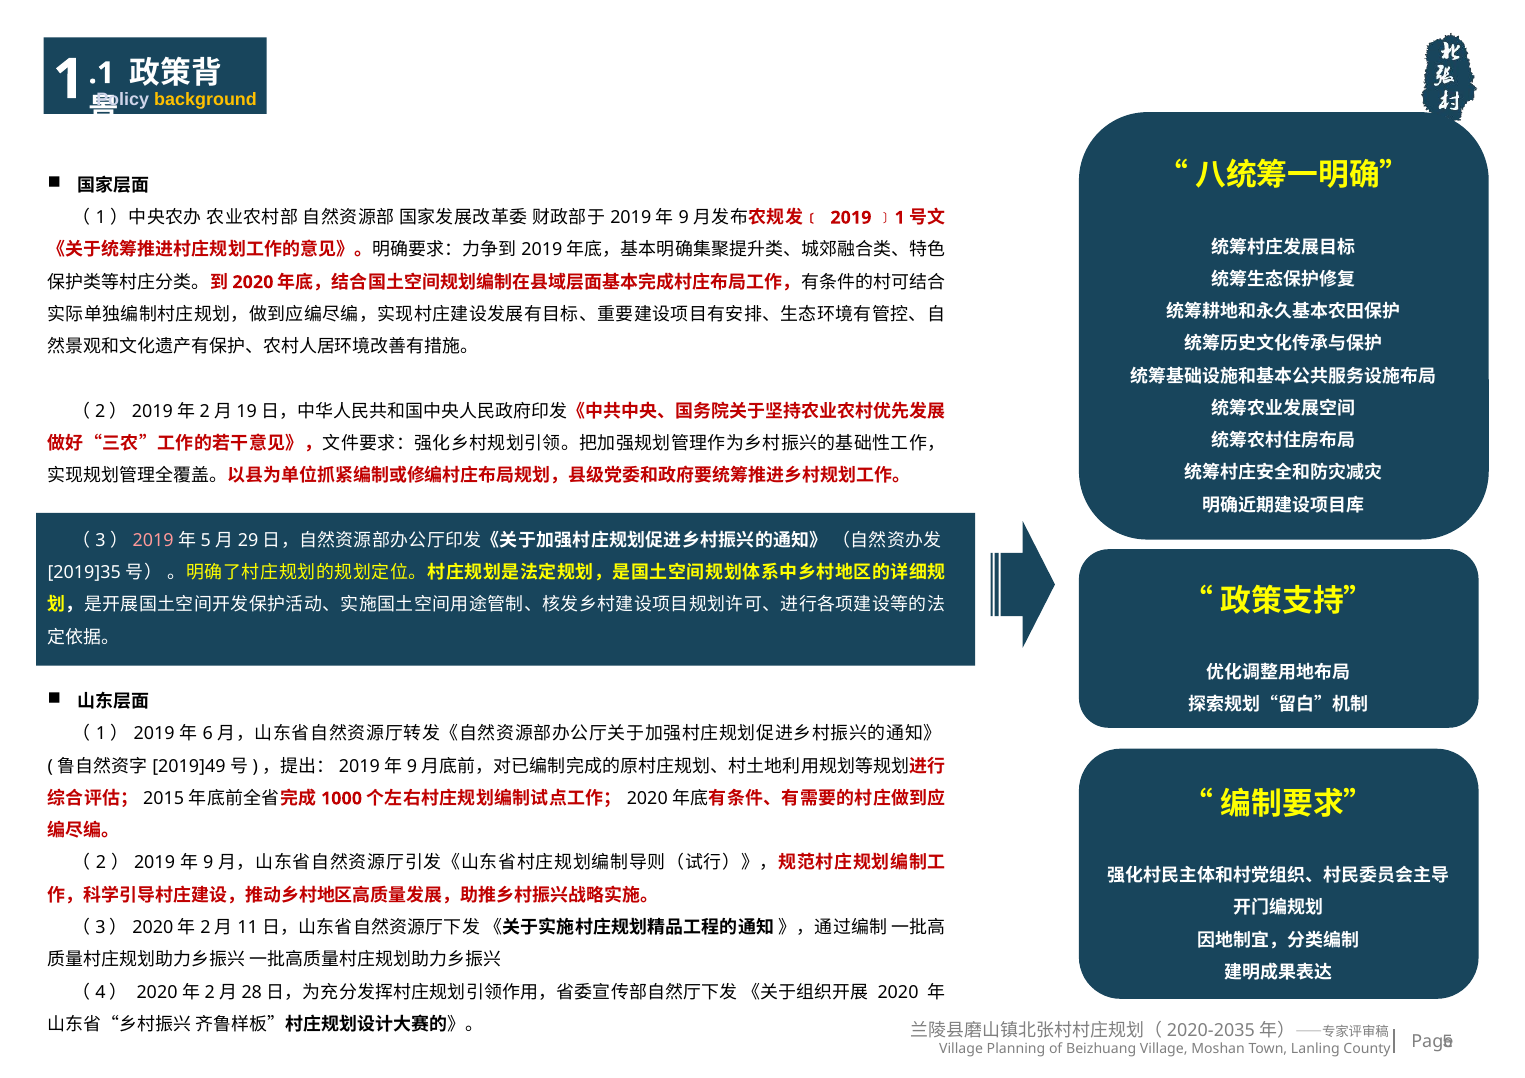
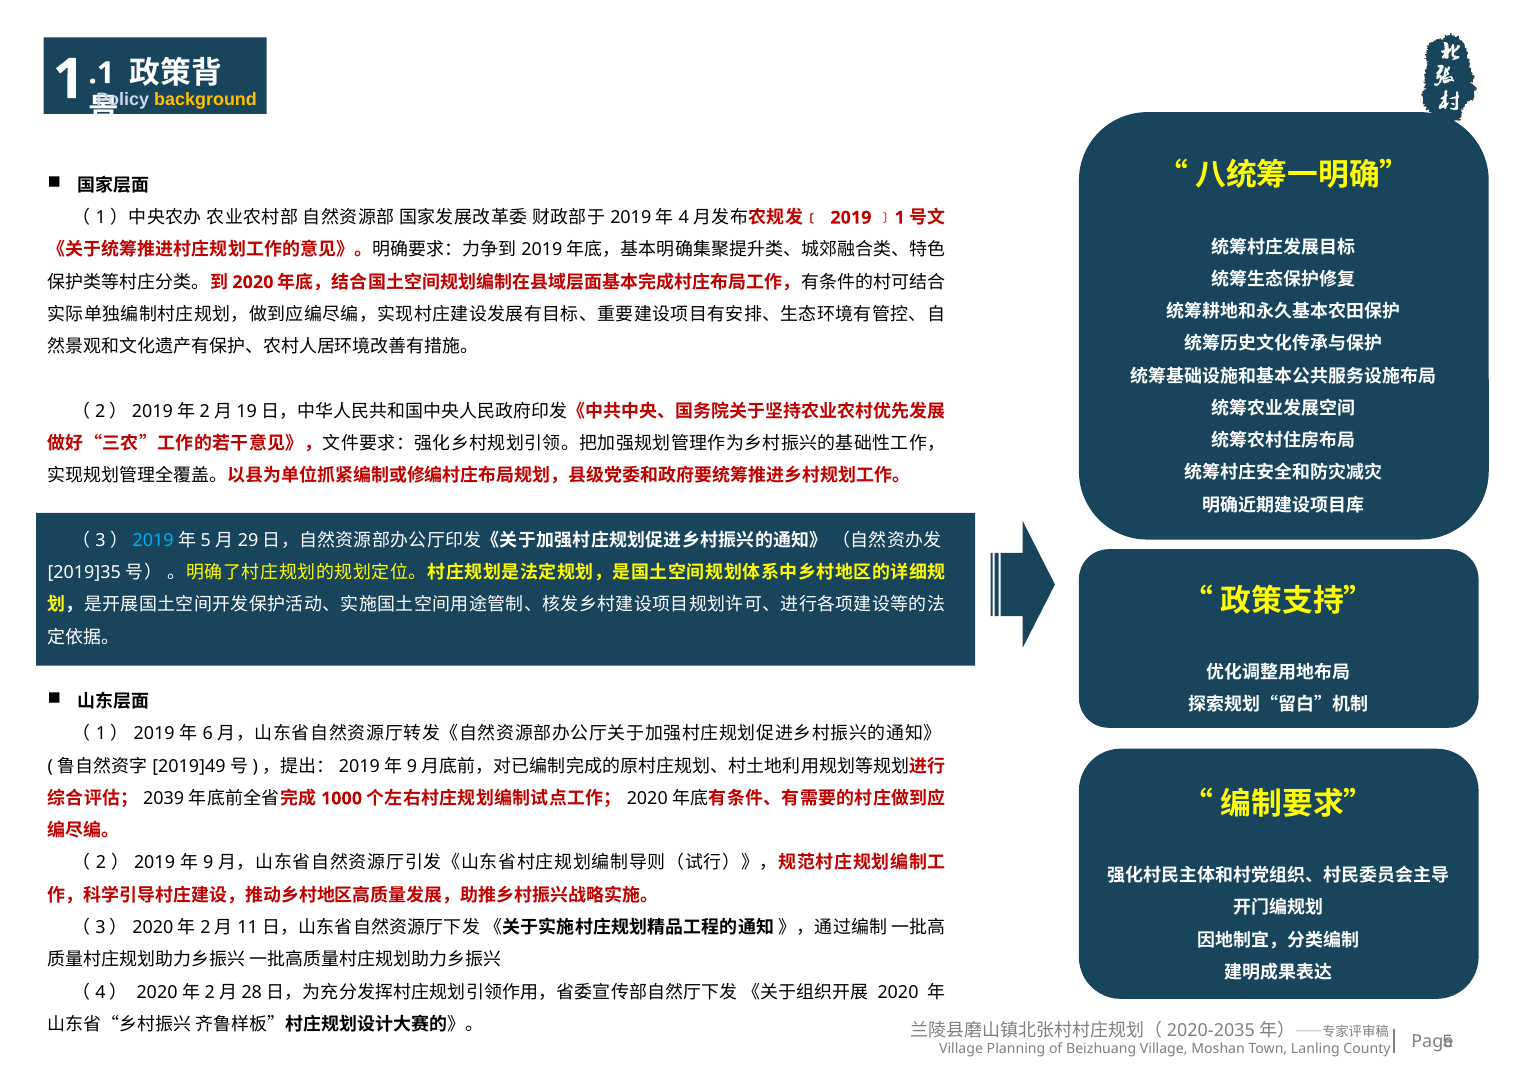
9: 9 -> 4 (684, 218)
2019 colour: pink -> light blue (153, 541)
2015: 2015 -> 2039 (164, 799)
